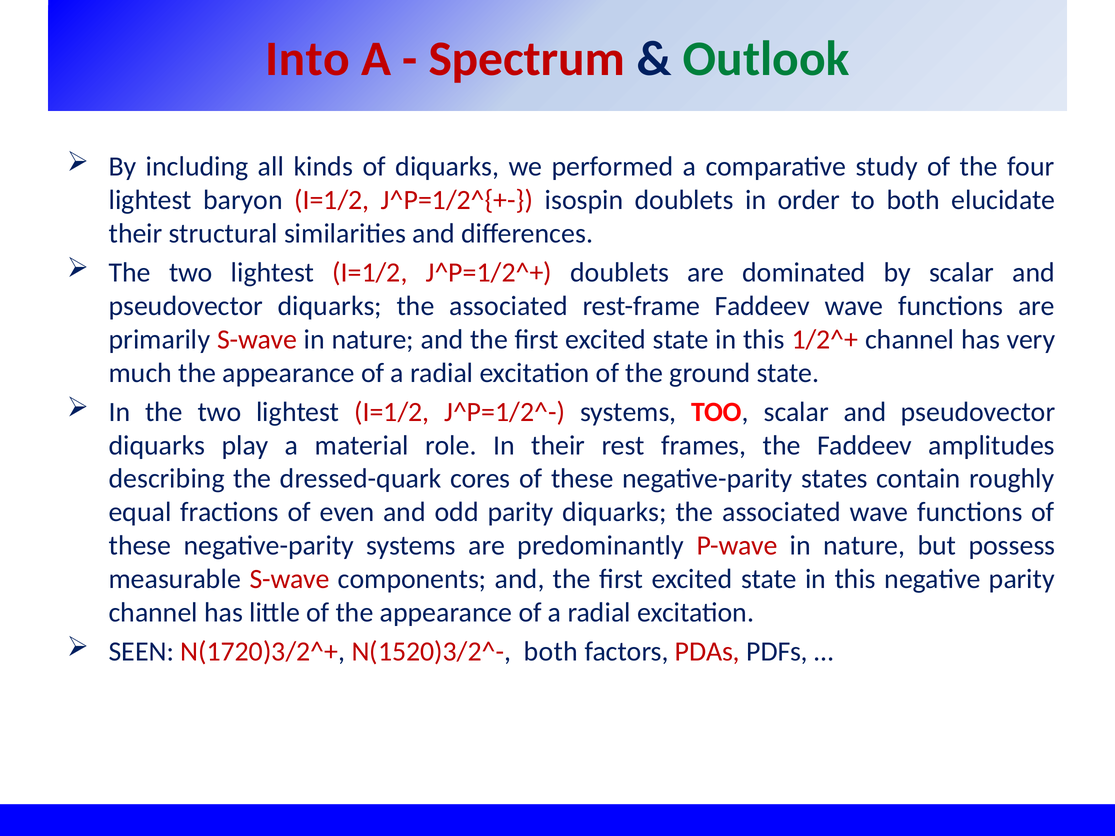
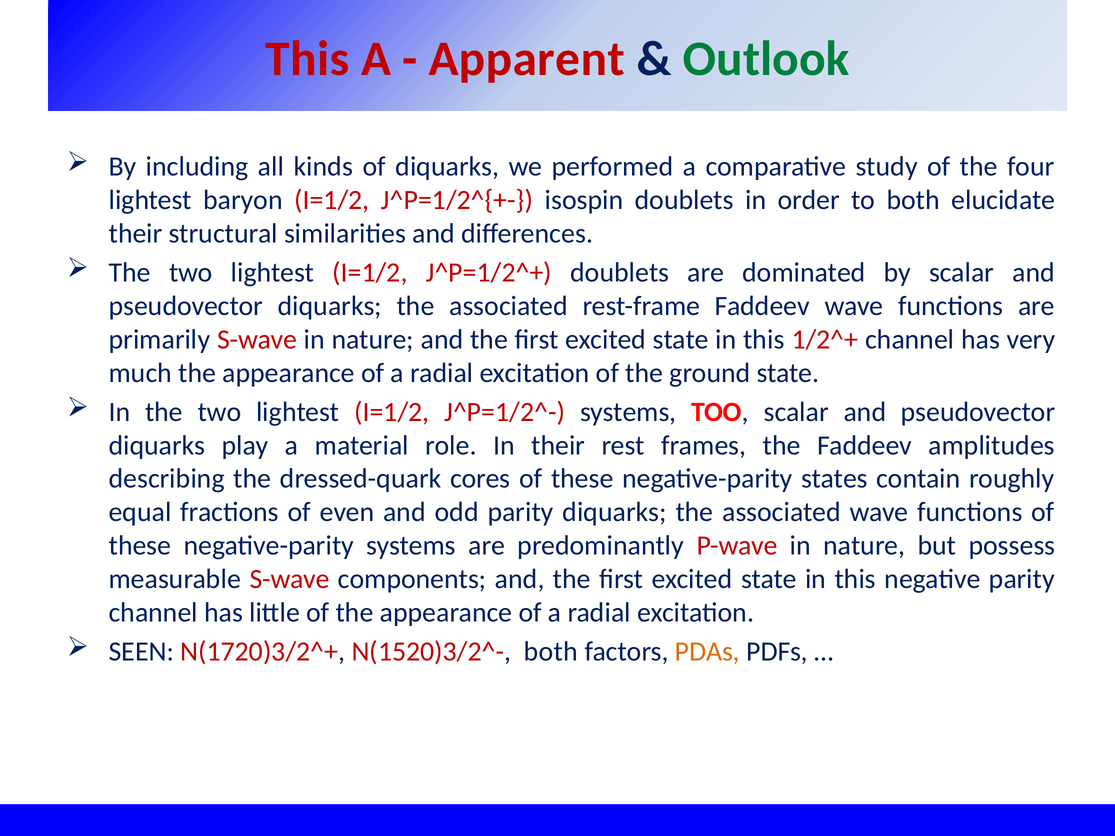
Into: Into -> This (307, 59)
Spectrum: Spectrum -> Apparent (527, 59)
PDAs colour: red -> orange (707, 652)
